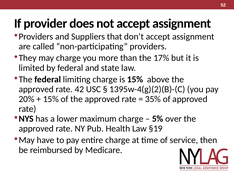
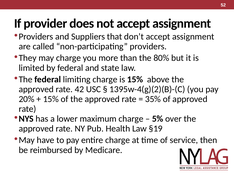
17%: 17% -> 80% (161, 58)
